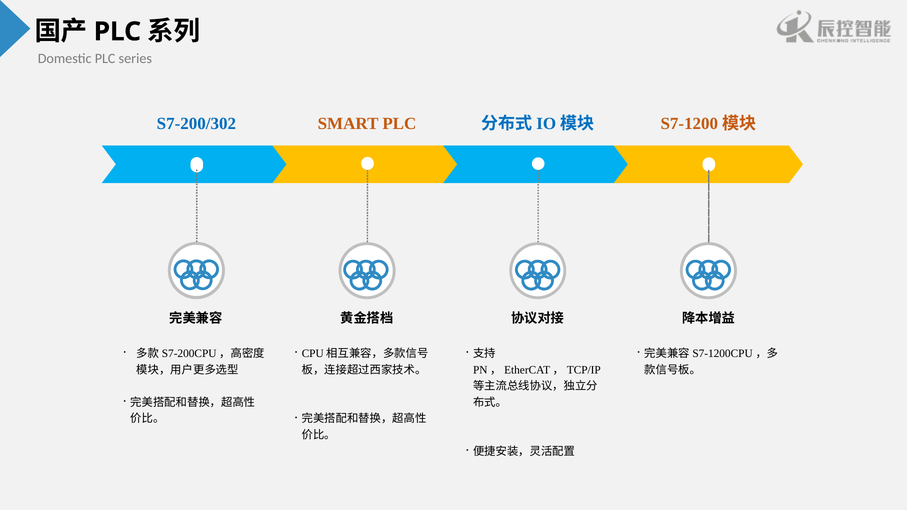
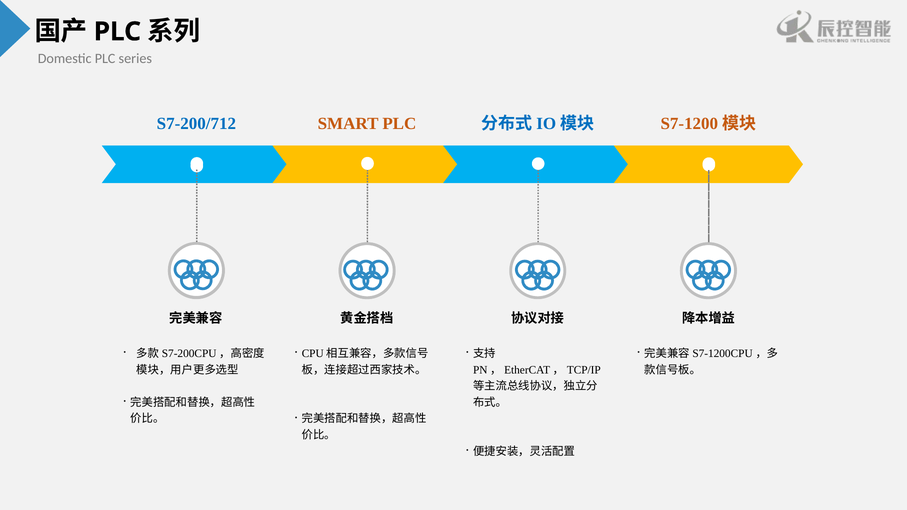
S7-200/302: S7-200/302 -> S7-200/712 (196, 124)
